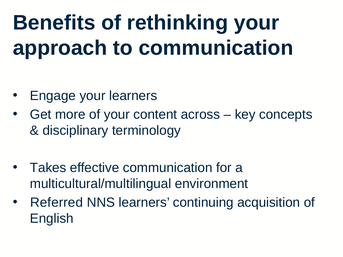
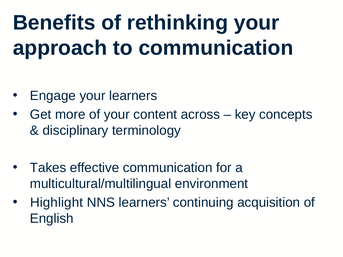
Referred: Referred -> Highlight (57, 203)
